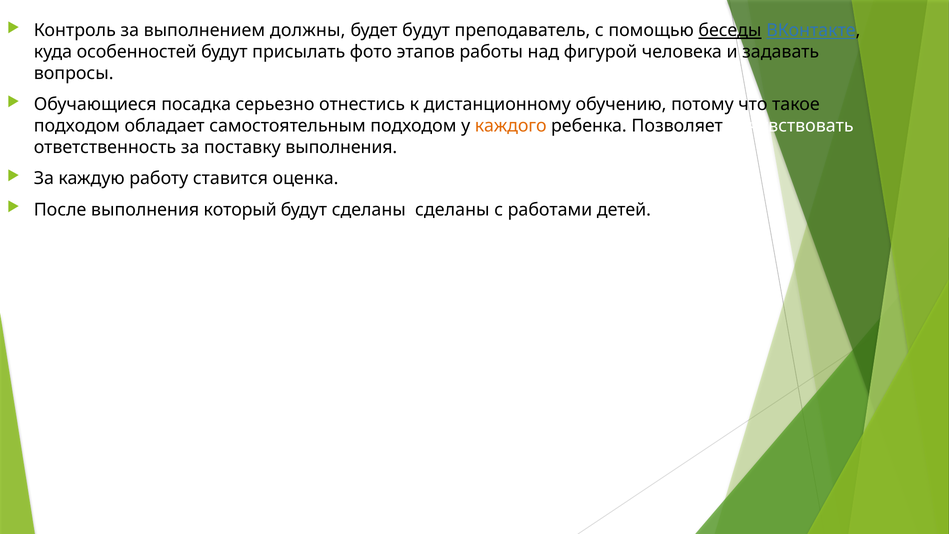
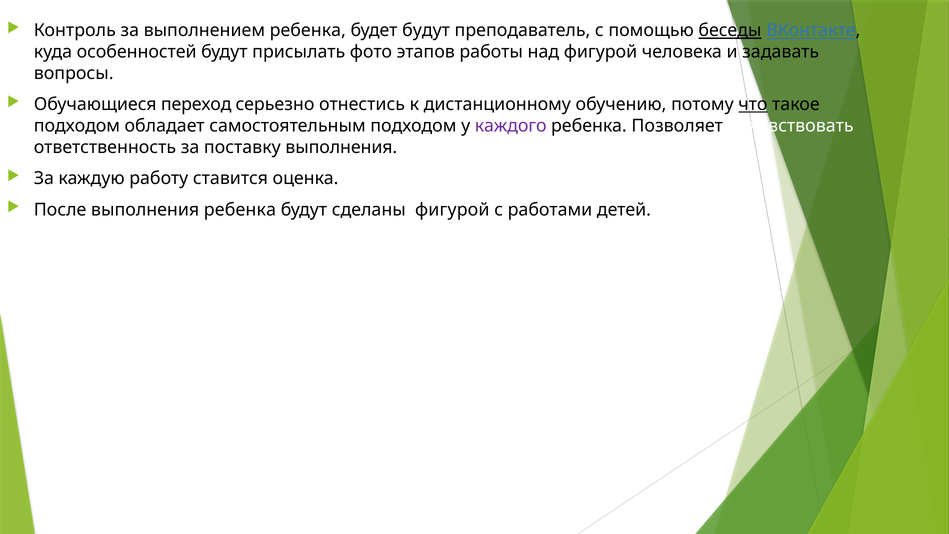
выполнением должны: должны -> ребенка (308, 31)
посадка: посадка -> переход (196, 105)
что underline: none -> present (753, 105)
каждого colour: orange -> purple (511, 126)
выполнения который: который -> ребенка (240, 210)
сделаны сделаны: сделаны -> фигурой (452, 210)
